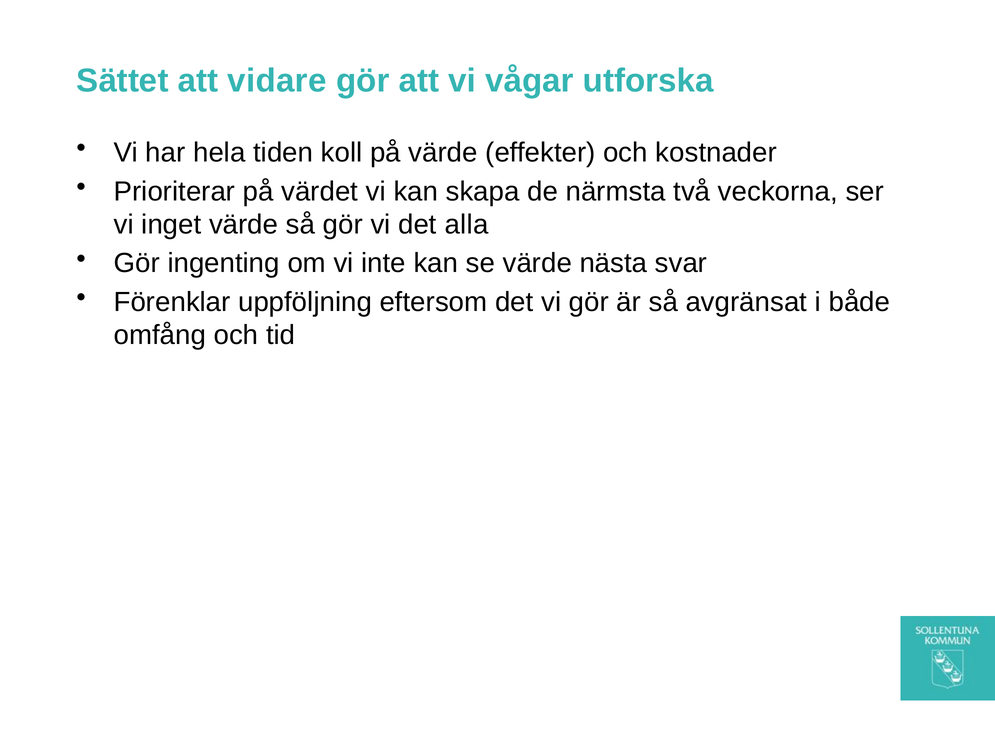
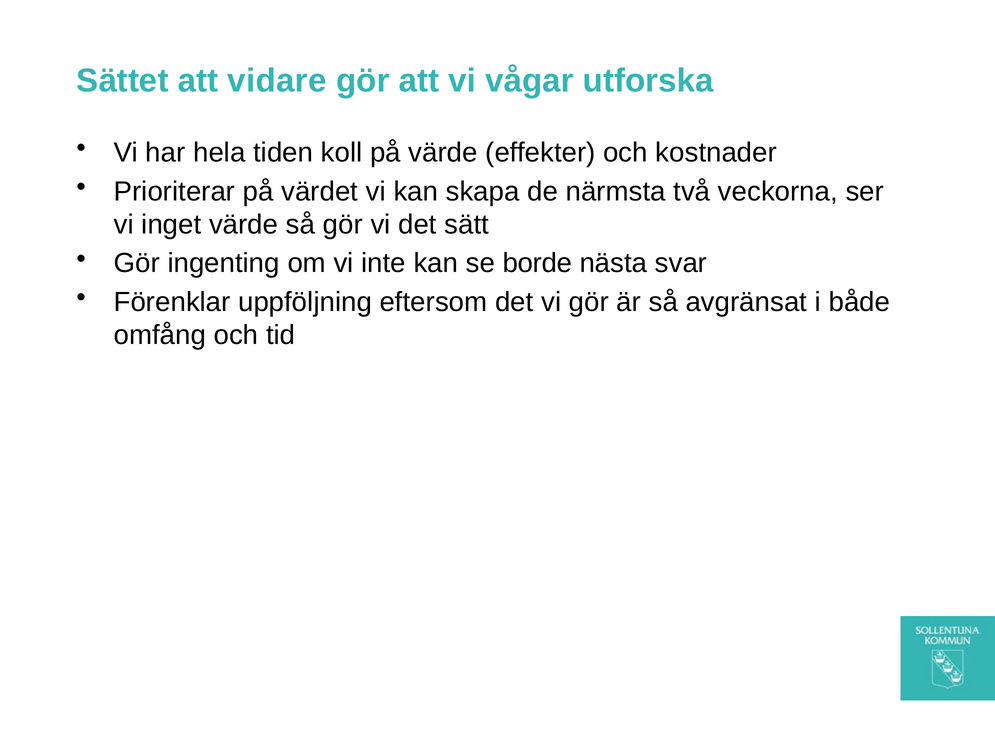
alla: alla -> sätt (467, 225)
se värde: värde -> borde (537, 263)
